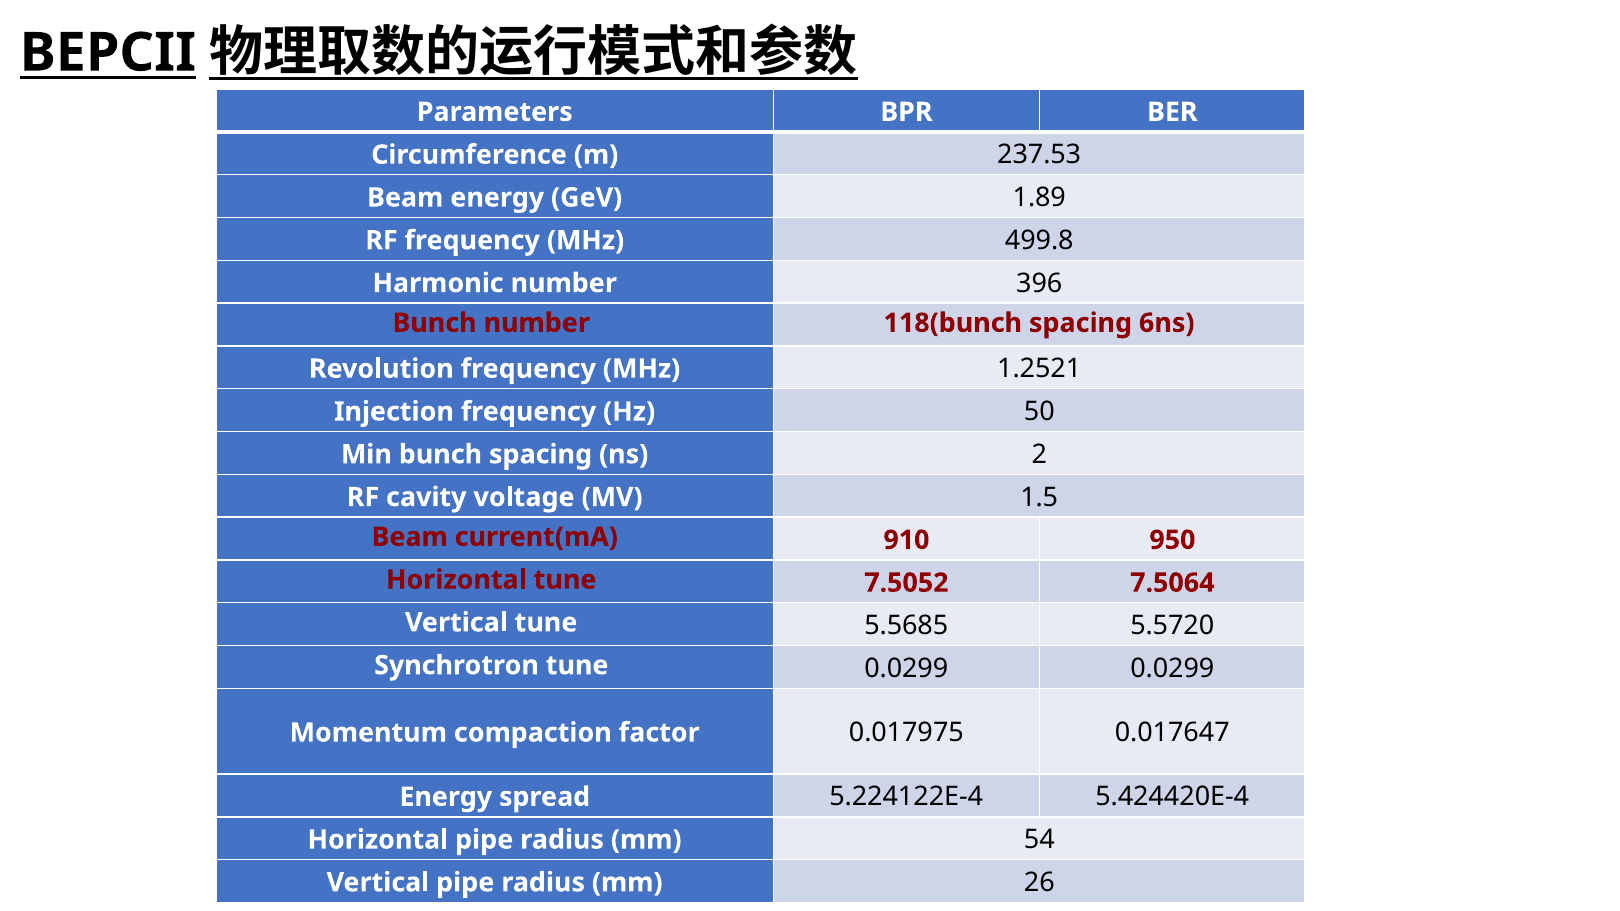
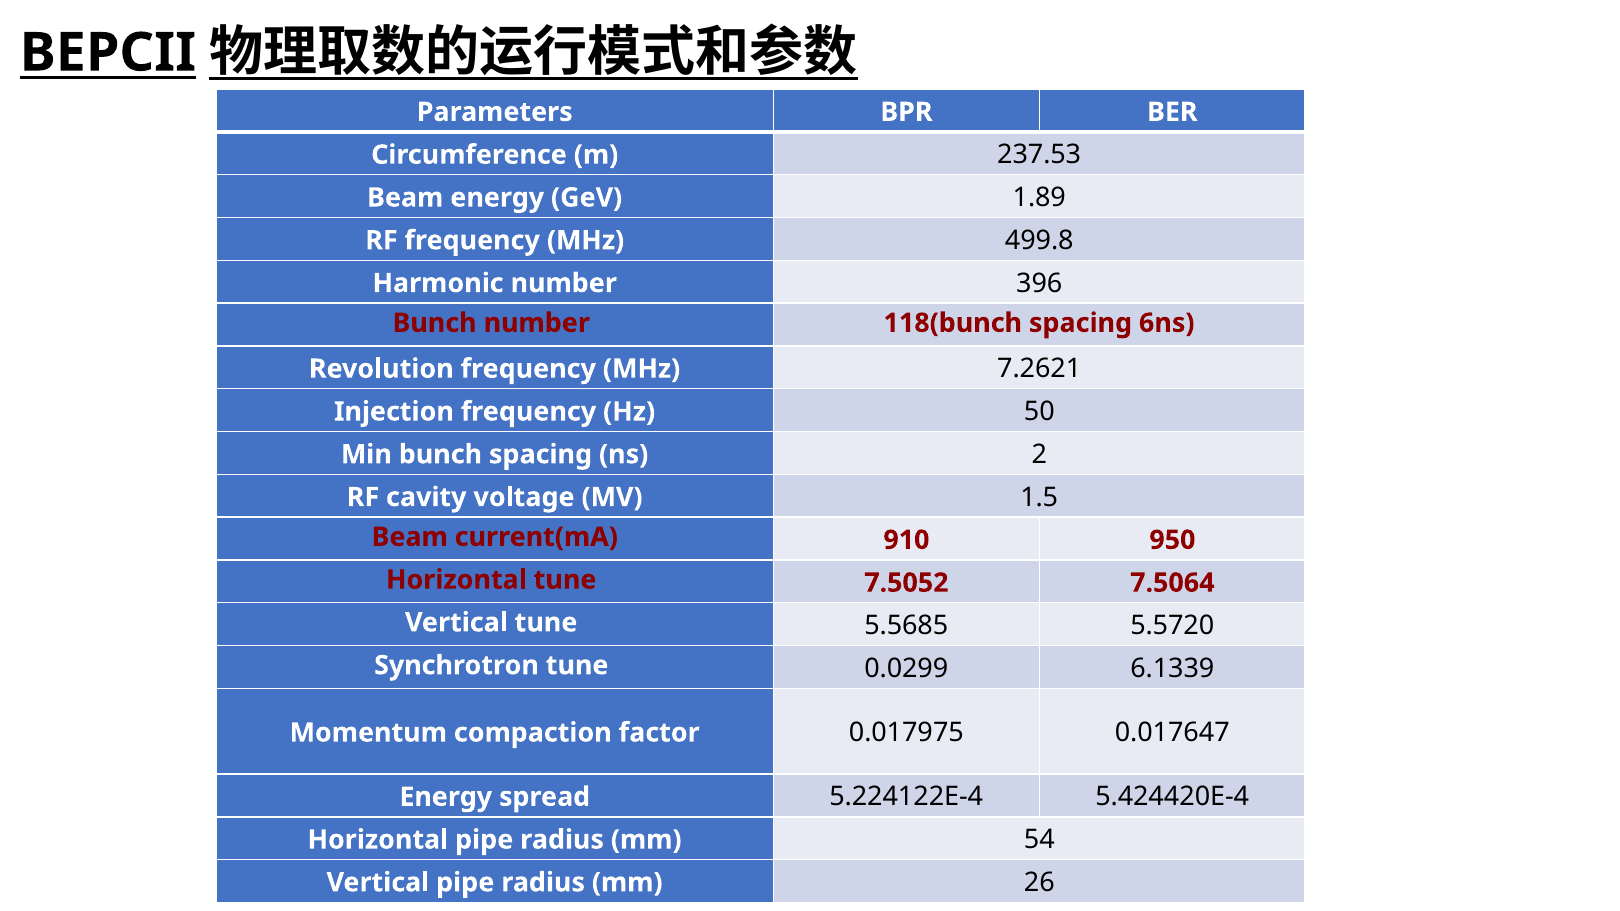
1.2521: 1.2521 -> 7.2621 (1039, 369)
0.0299 0.0299: 0.0299 -> 6.1339 (1172, 669)
